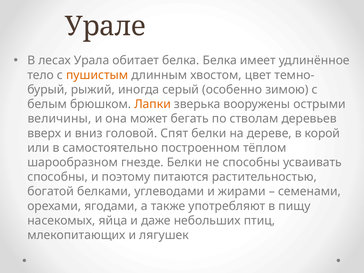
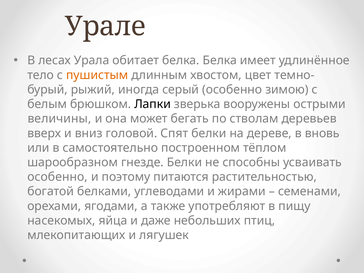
Лапки colour: orange -> black (153, 104)
корой: корой -> вновь (322, 133)
способны: способны -> особенно (58, 177)
